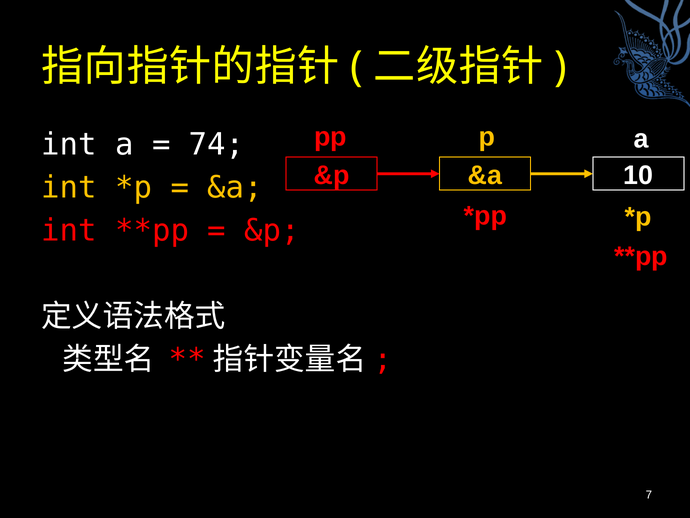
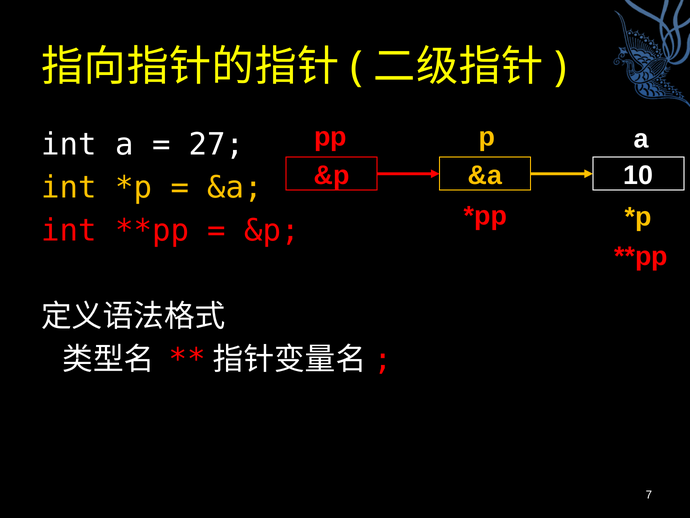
74: 74 -> 27 (217, 145)
